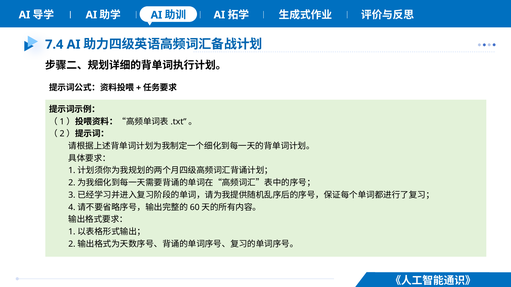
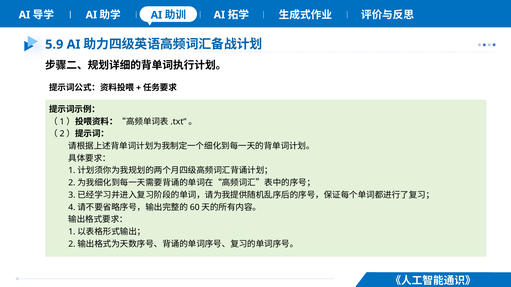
7.4: 7.4 -> 5.9 (54, 45)
